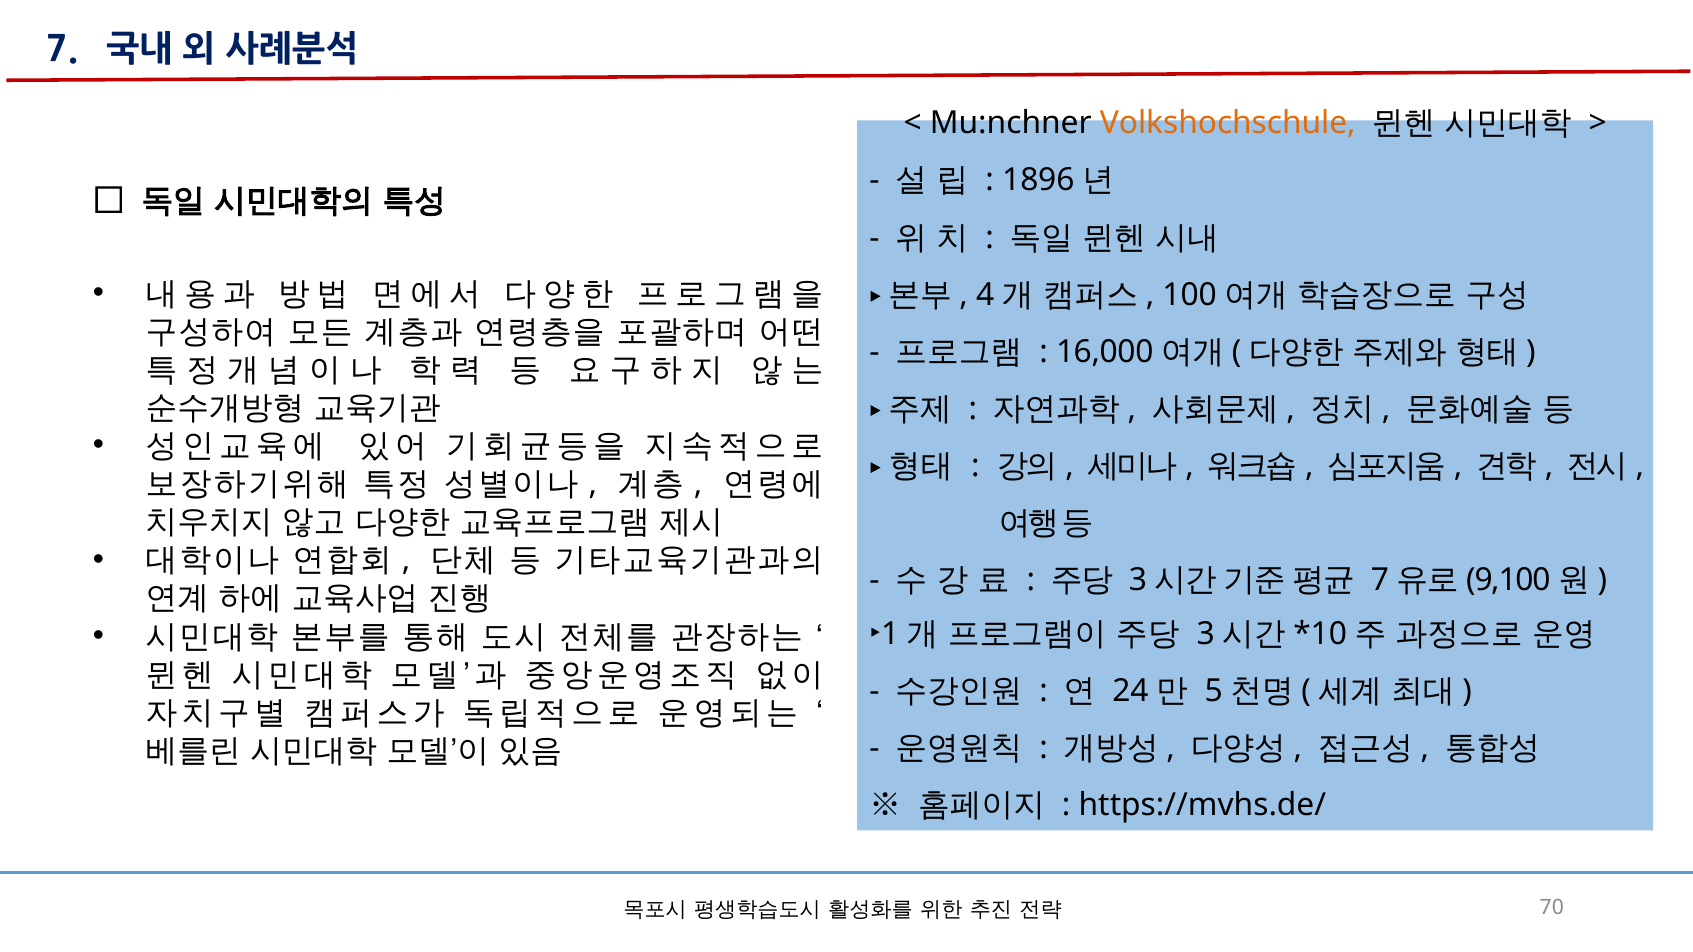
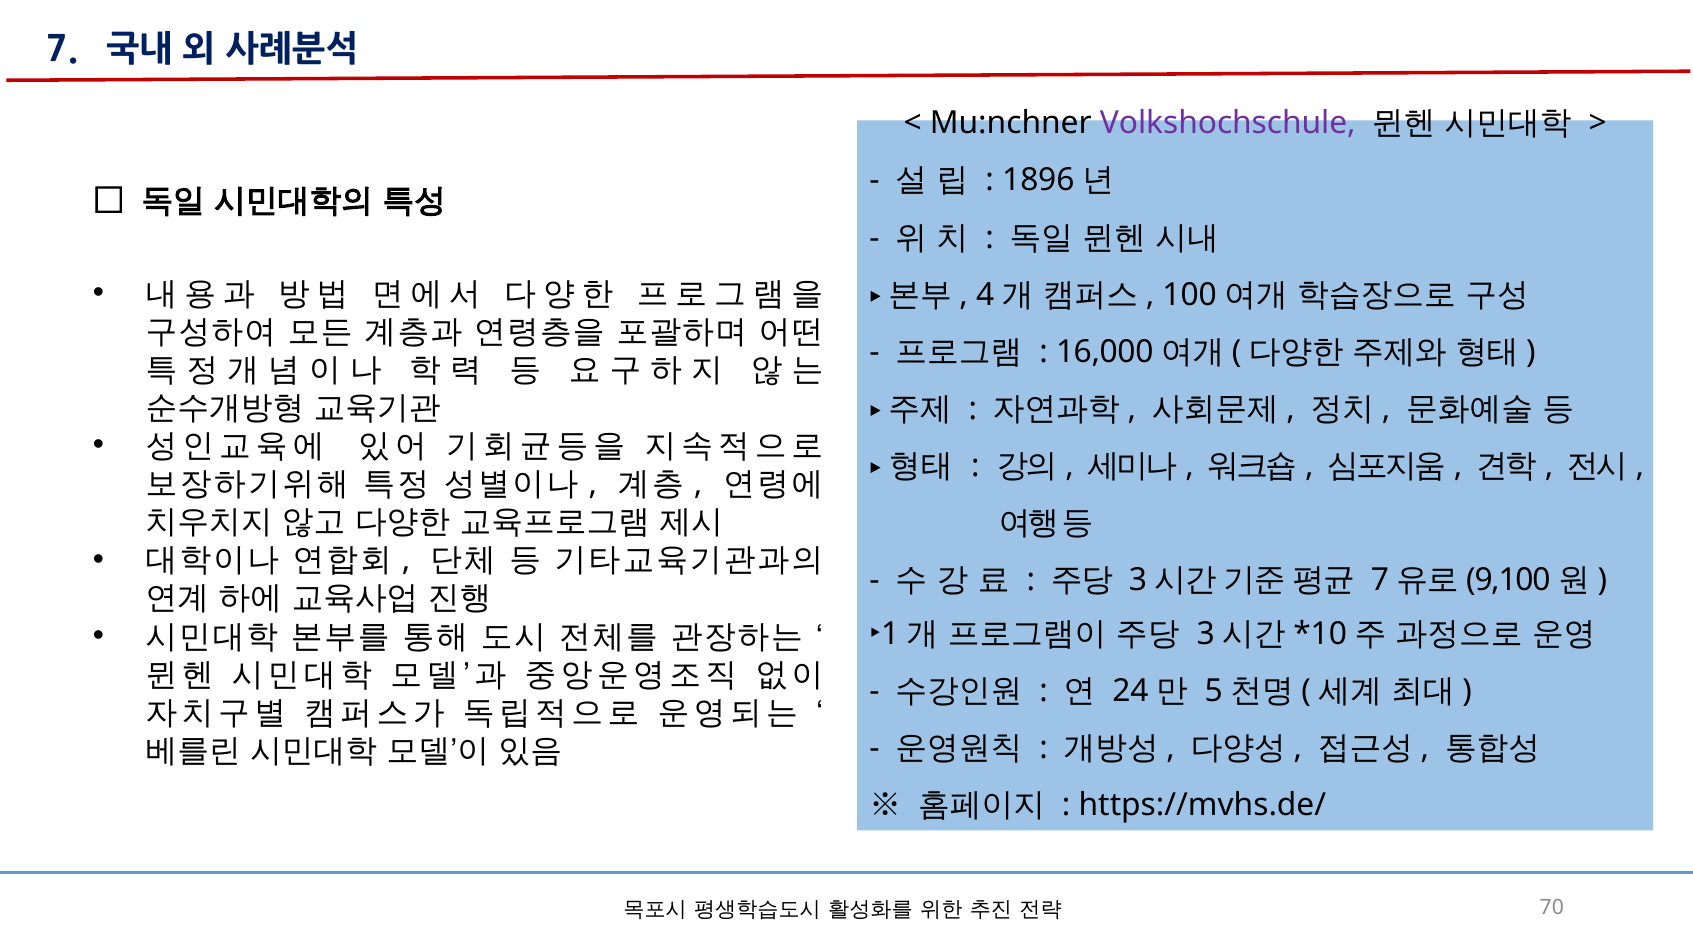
Volkshochschule colour: orange -> purple (1228, 123)
